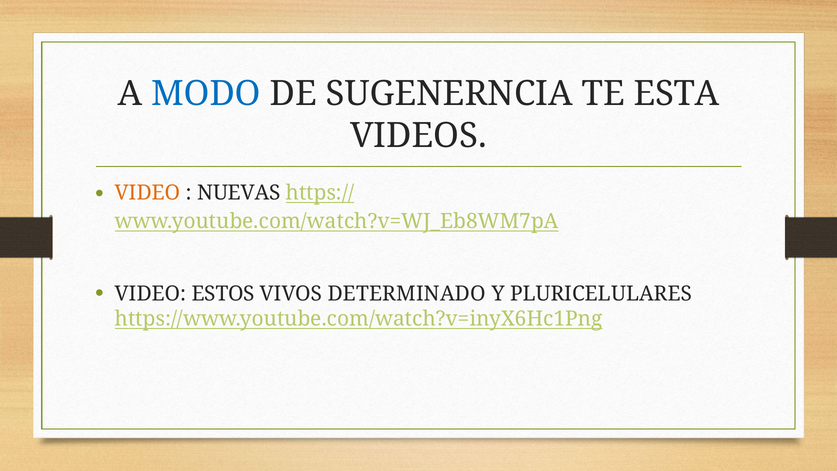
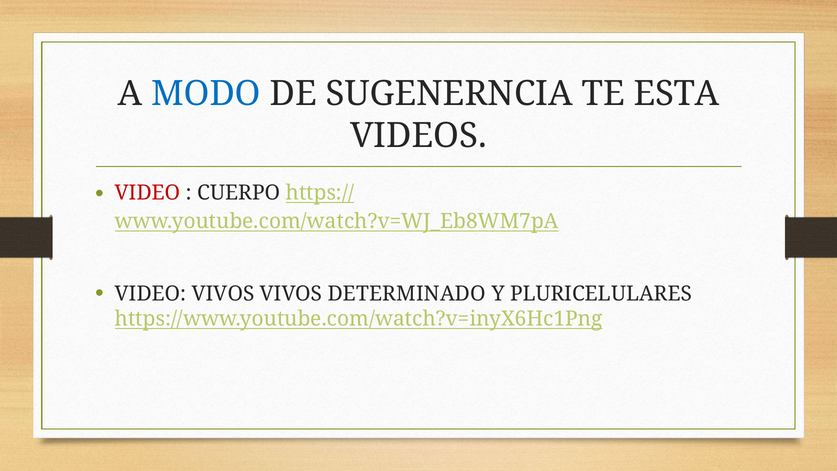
VIDEO colour: orange -> red (148, 193)
NUEVAS: NUEVAS -> CUERPO (239, 193)
VIDEO ESTOS: ESTOS -> VIVOS (223, 294)
